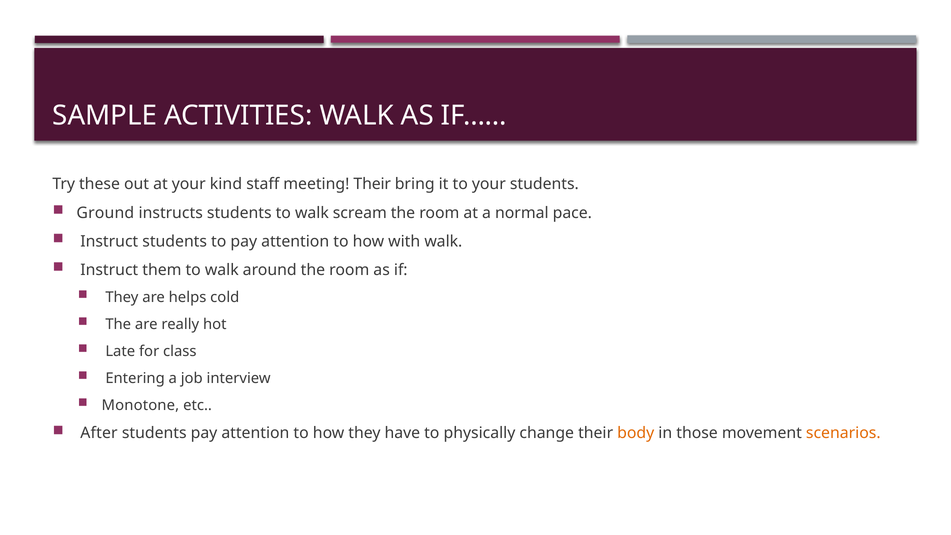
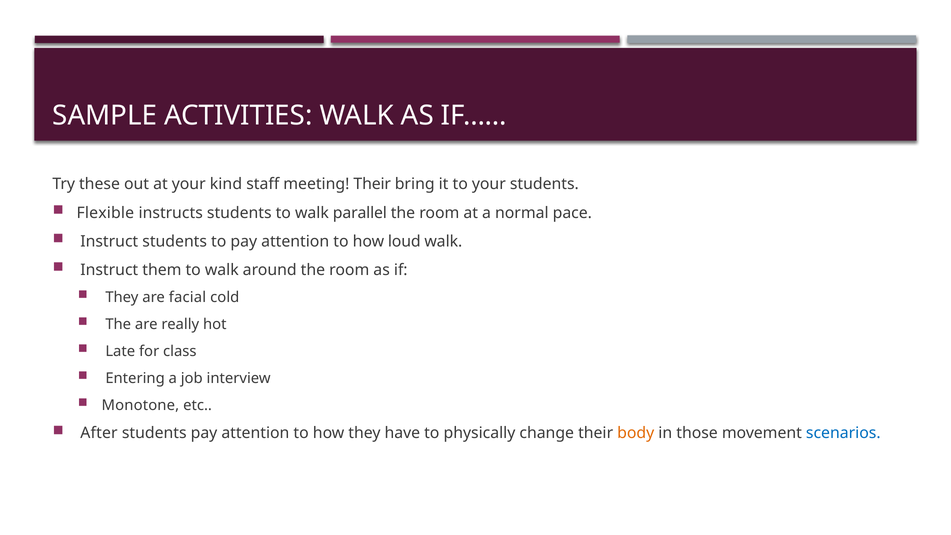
Ground: Ground -> Flexible (105, 213)
scream: scream -> parallel (360, 213)
with: with -> loud (404, 241)
helps: helps -> facial (187, 297)
scenarios colour: orange -> blue (843, 433)
